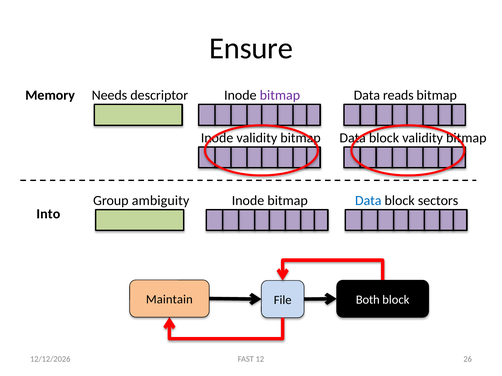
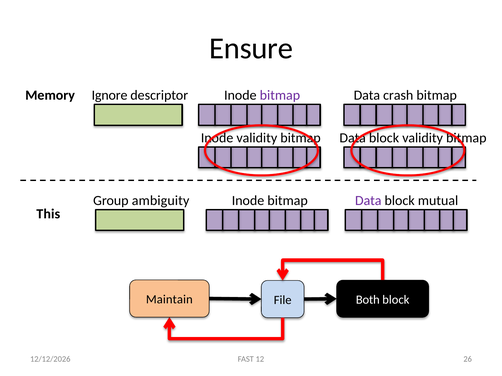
Needs: Needs -> Ignore (110, 95)
reads: reads -> crash (398, 95)
Data colour: blue -> purple (368, 201)
sectors: sectors -> mutual (438, 201)
Into: Into -> This (48, 214)
